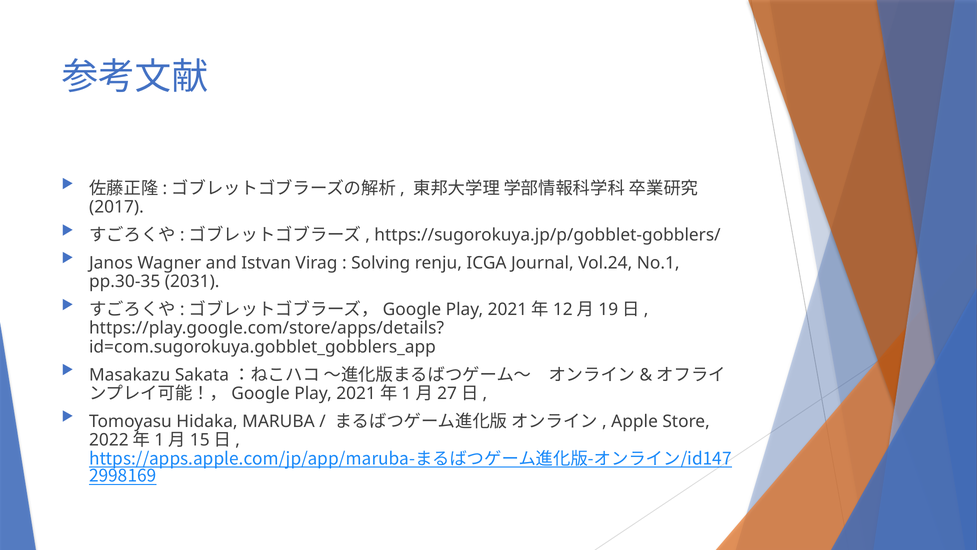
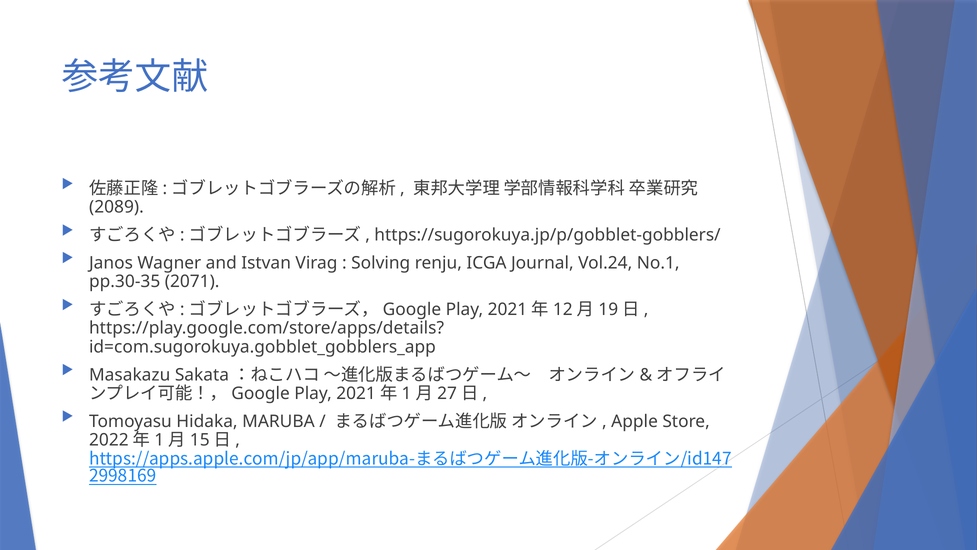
2017: 2017 -> 2089 (116, 207)
2031: 2031 -> 2071 (192, 281)
